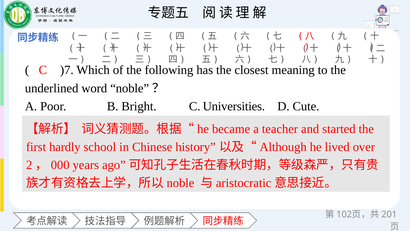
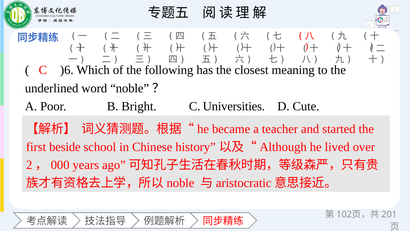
)7: )7 -> )6 (67, 70)
hardly: hardly -> beside (65, 147)
